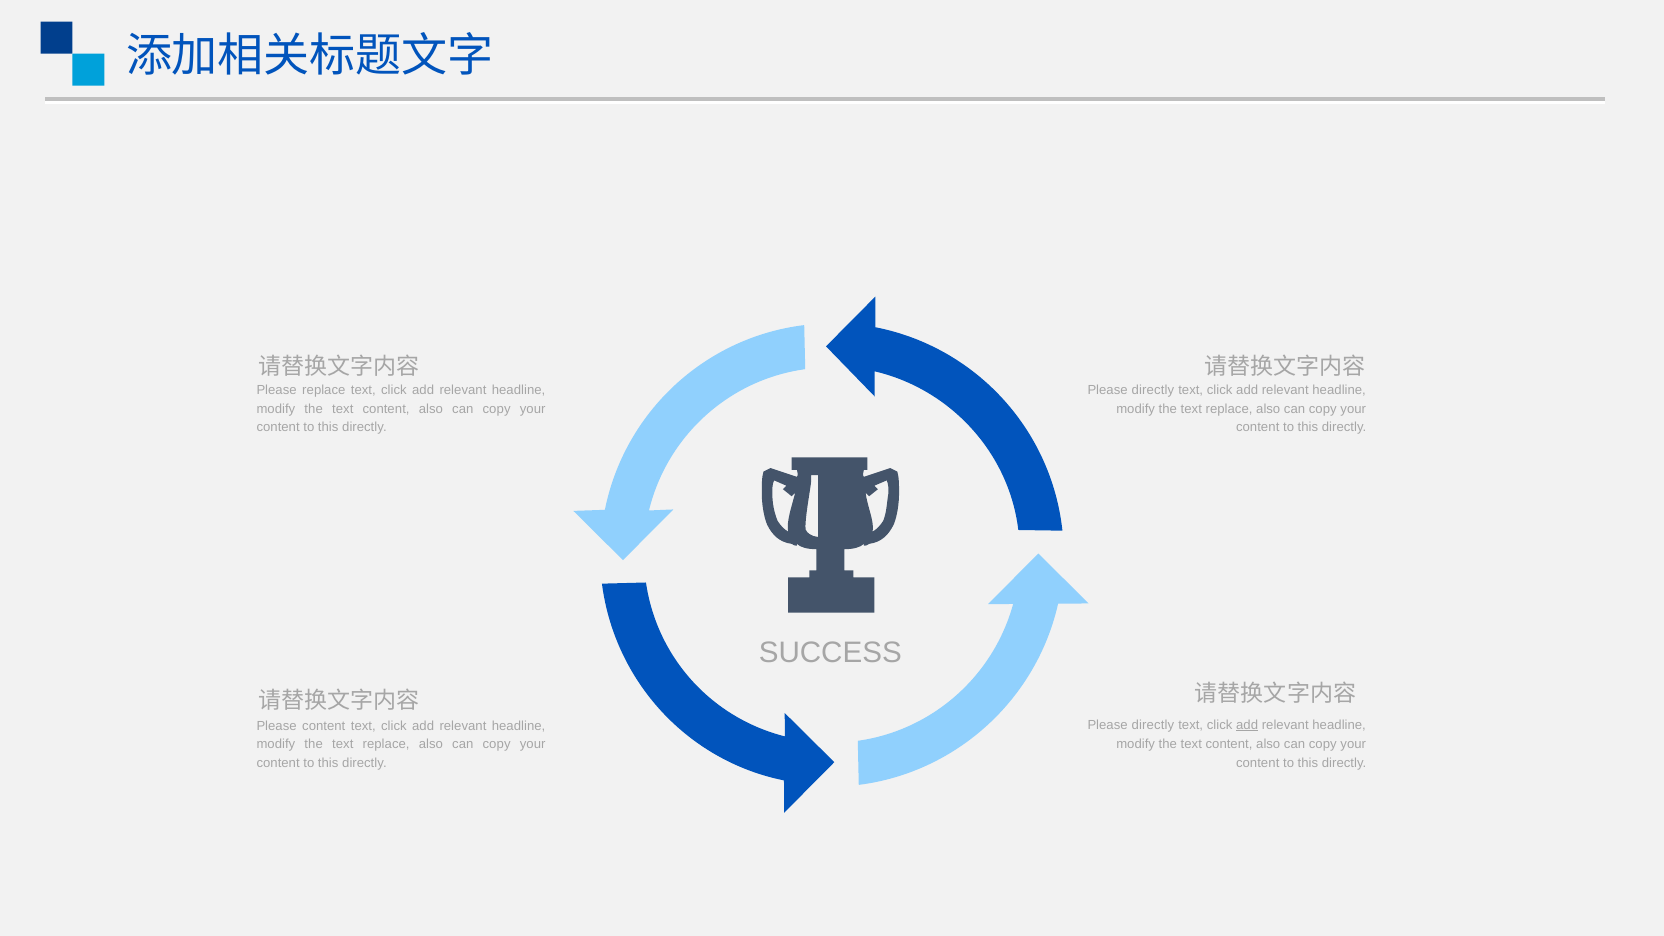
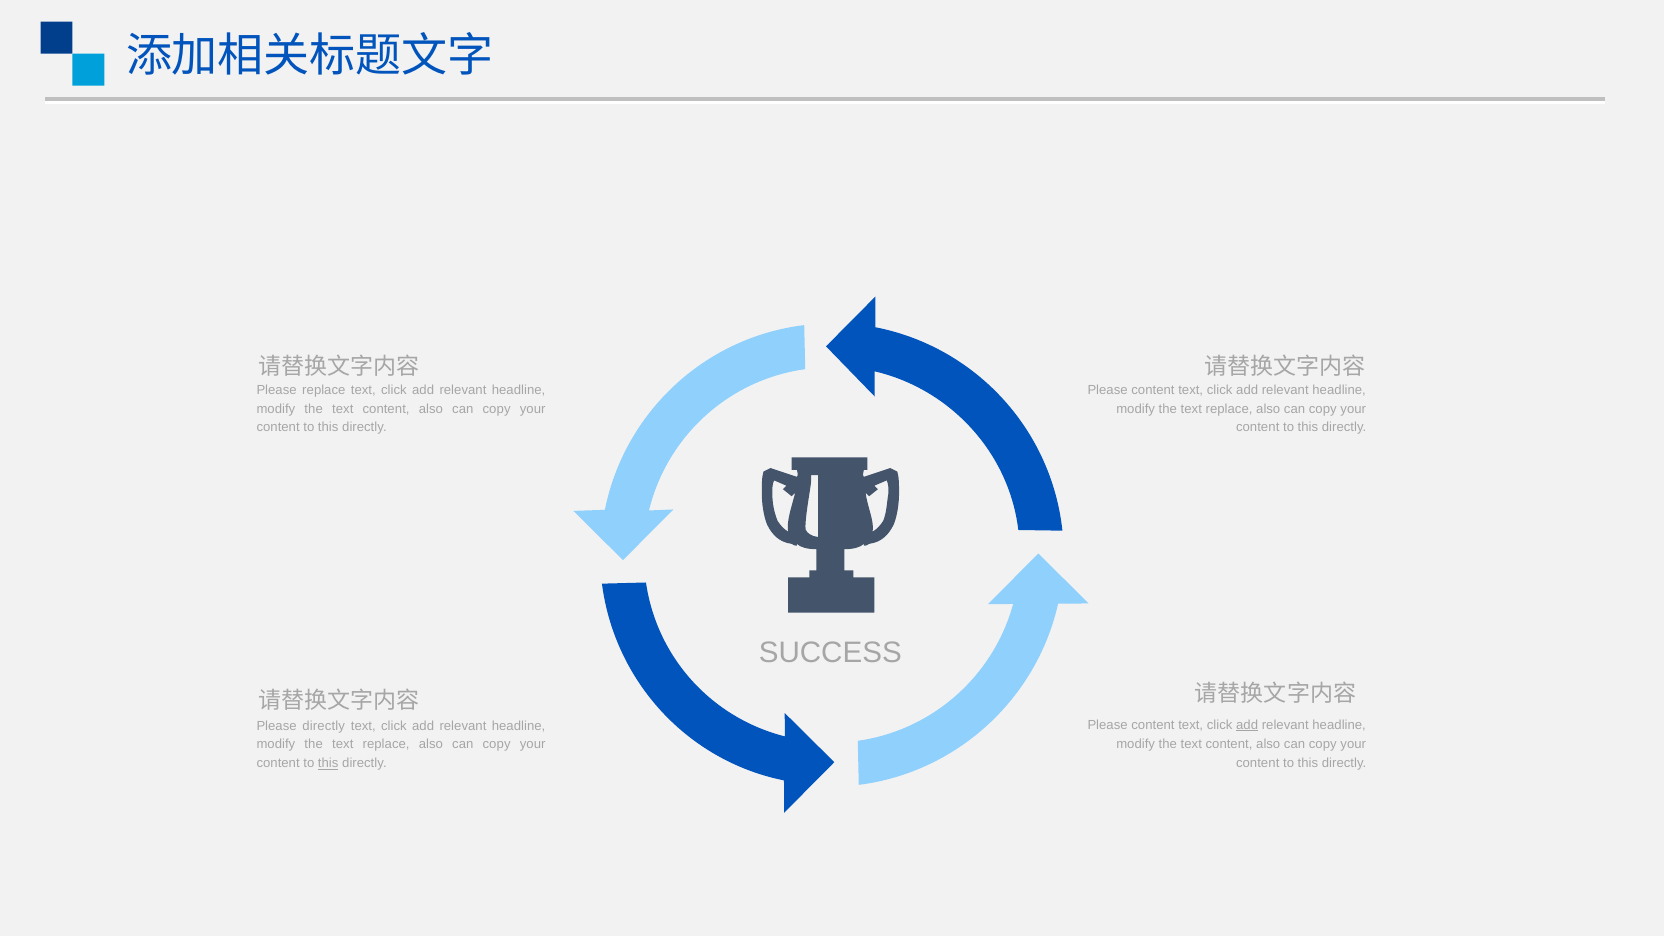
directly: directly -> content (1153, 390)
directly: directly -> content (1153, 725)
Please content: content -> directly (324, 726)
this underline: none -> present (328, 763)
